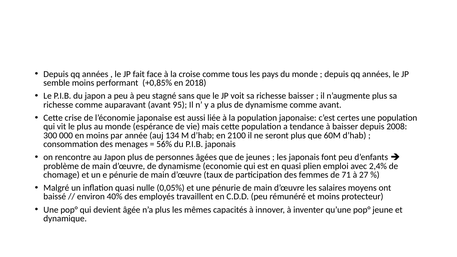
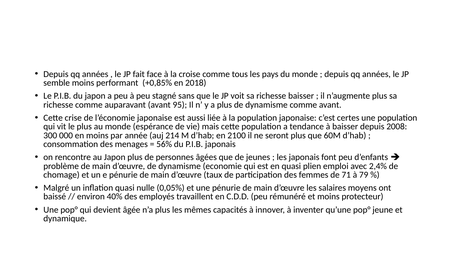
134: 134 -> 214 (172, 135)
27: 27 -> 79 (364, 175)
